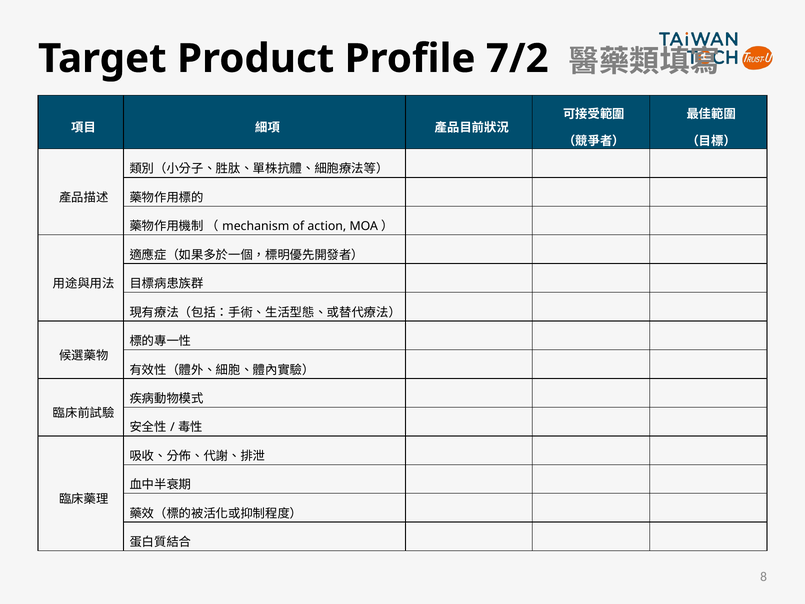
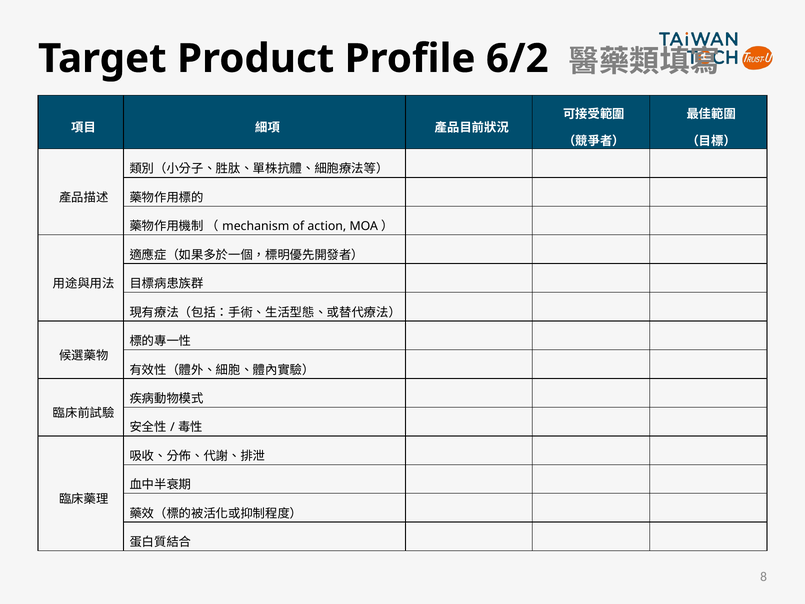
7/2: 7/2 -> 6/2 (517, 59)
